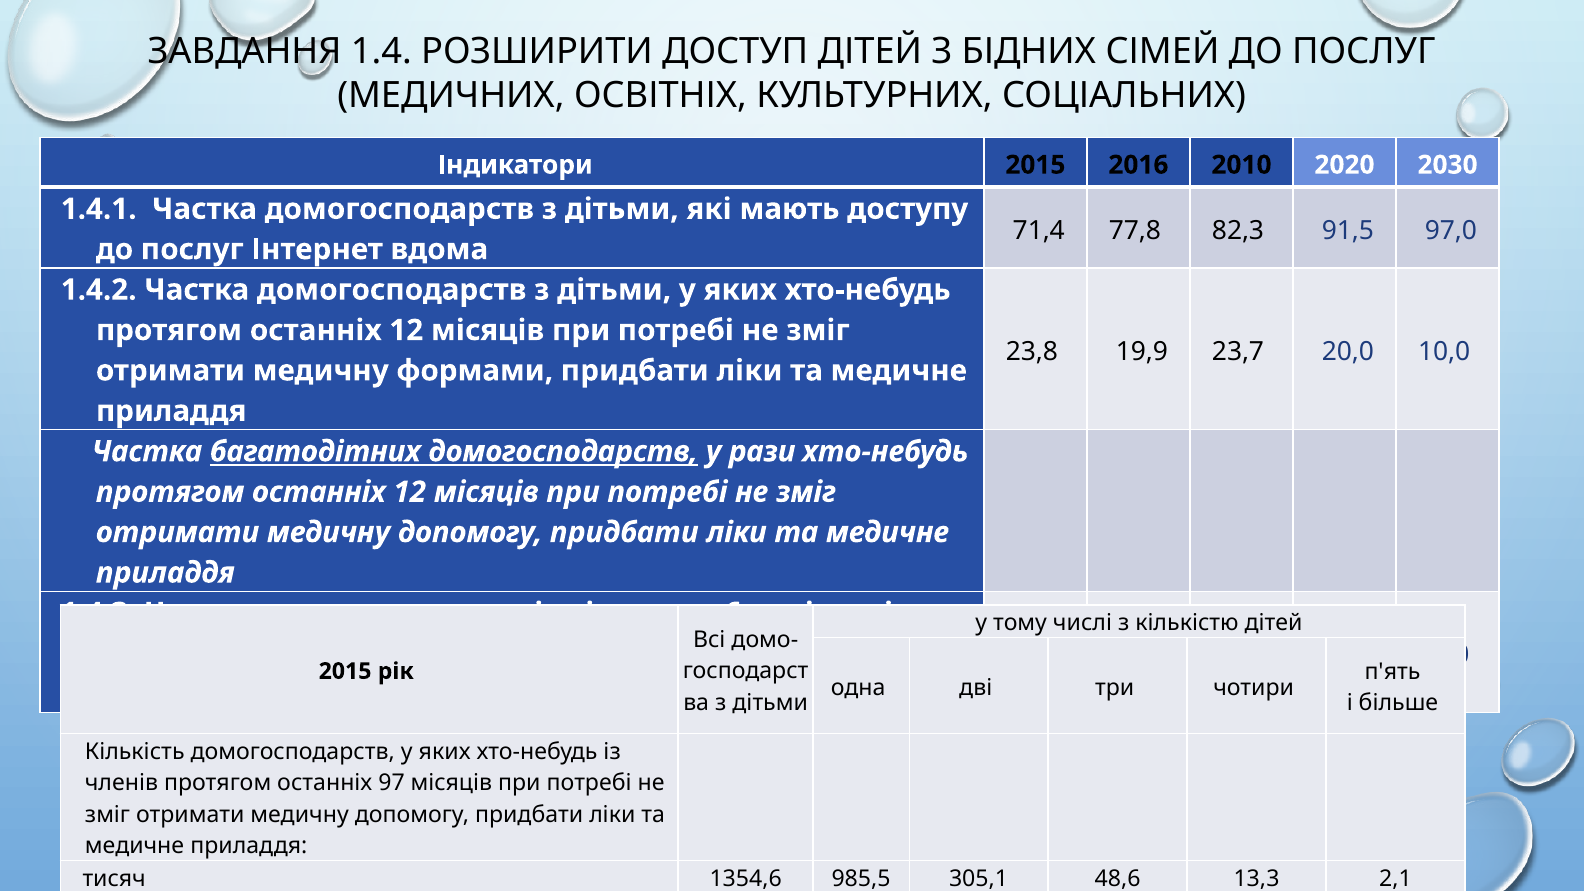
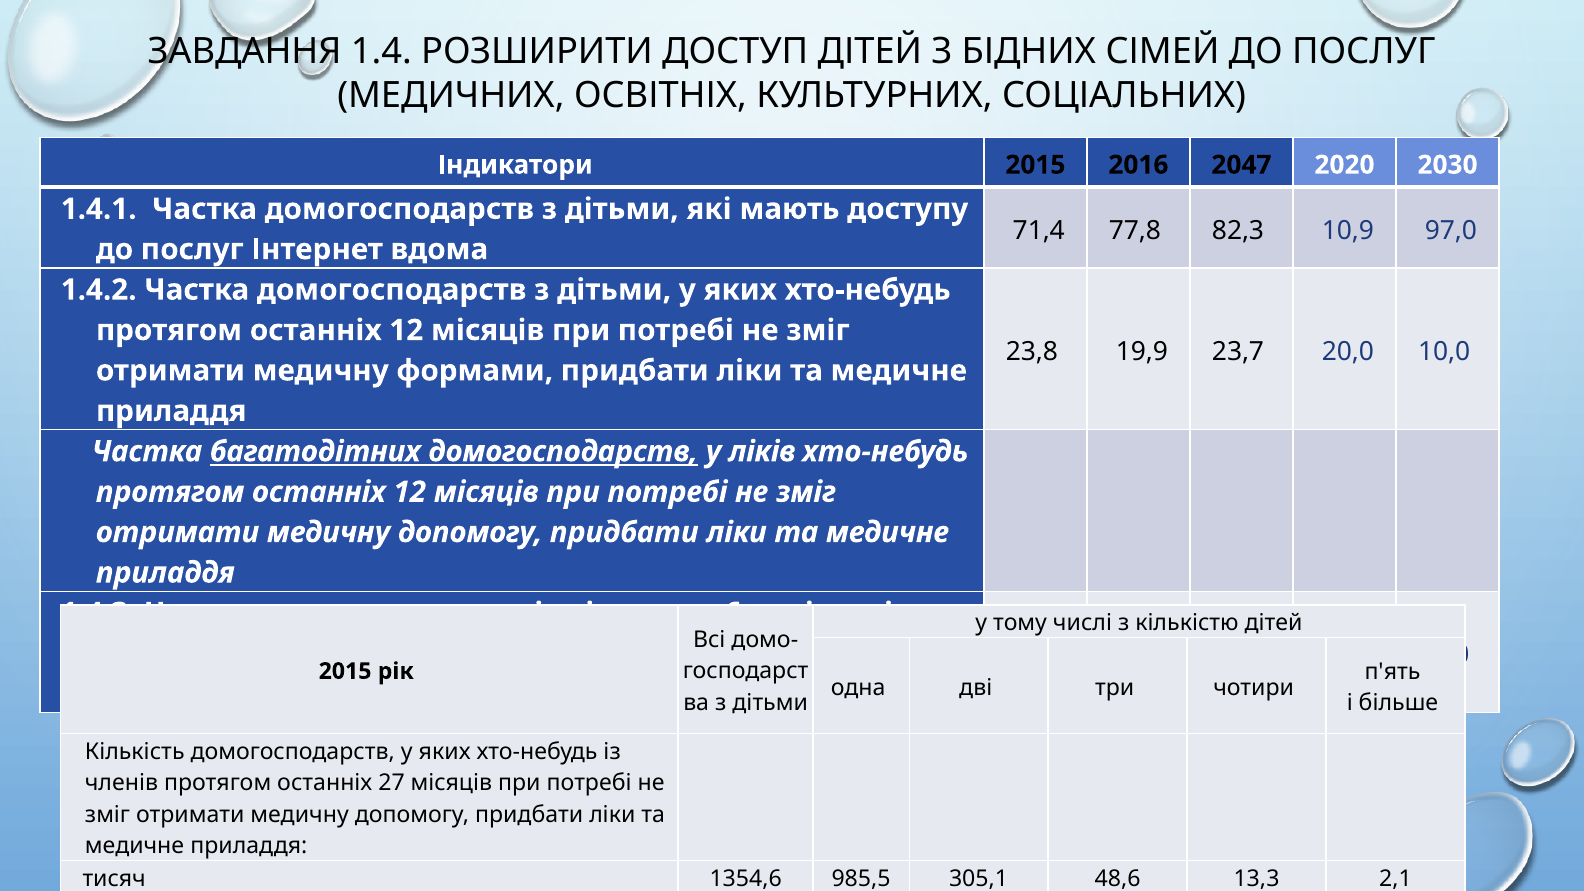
2010: 2010 -> 2047 (1241, 165)
91,5: 91,5 -> 10,9 (1348, 230)
у рази: рази -> ліків (762, 452)
97: 97 -> 27 (392, 783)
